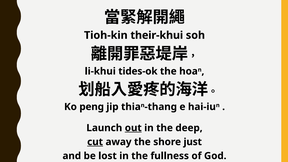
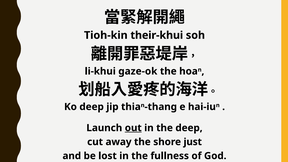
tides-ok: tides-ok -> gaze-ok (138, 71)
Ko peng: peng -> deep (92, 107)
cut underline: present -> none (95, 142)
